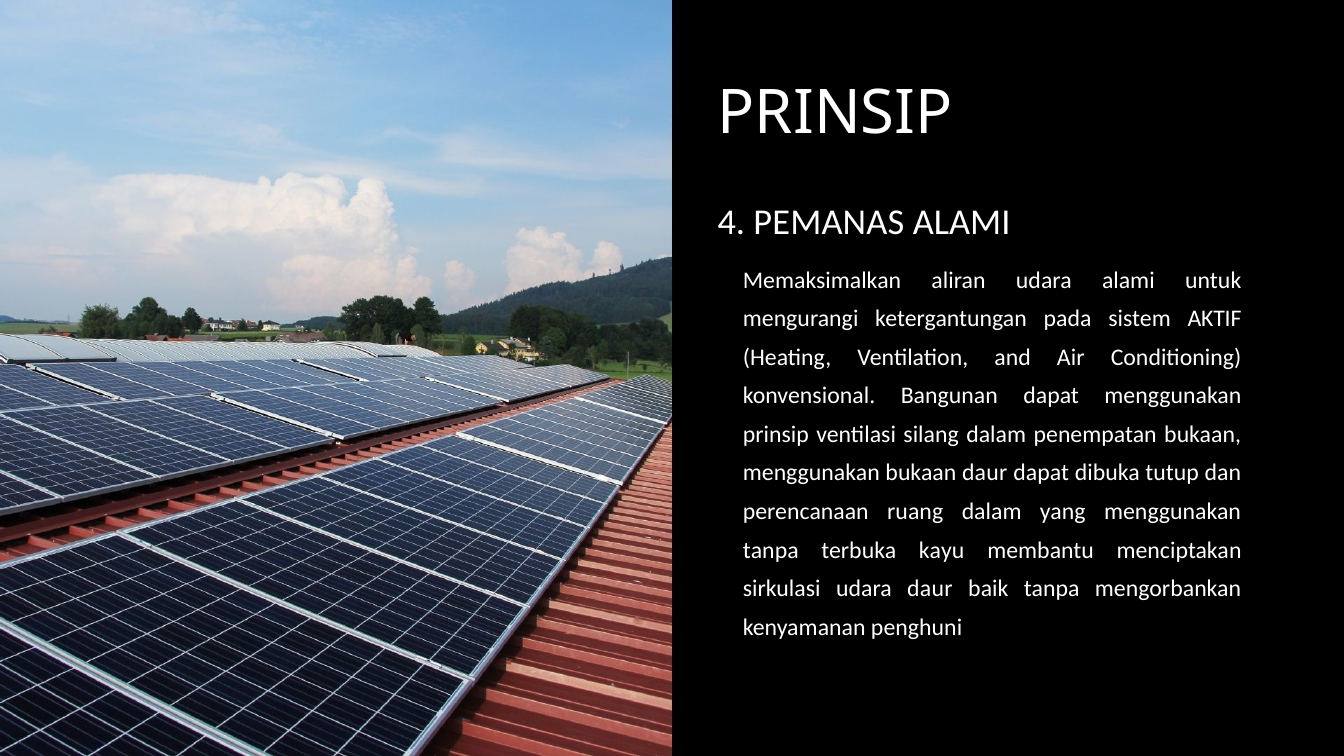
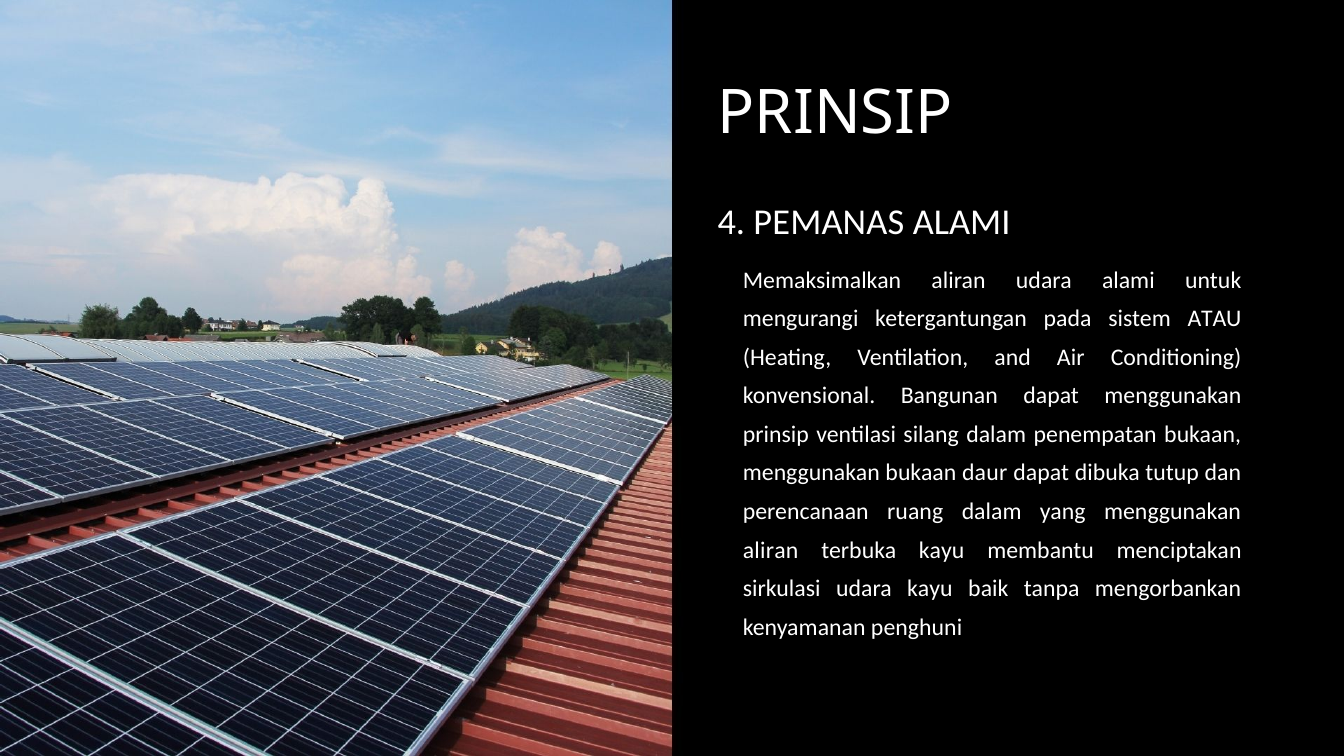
AKTIF: AKTIF -> ATAU (1215, 319)
tanpa: tanpa -> aliran (771, 550)
udara daur: daur -> kayu (930, 589)
